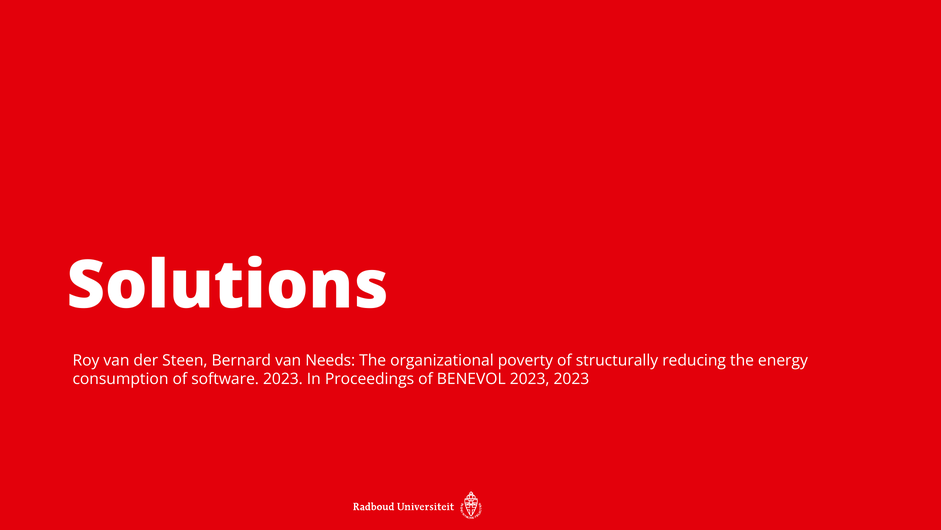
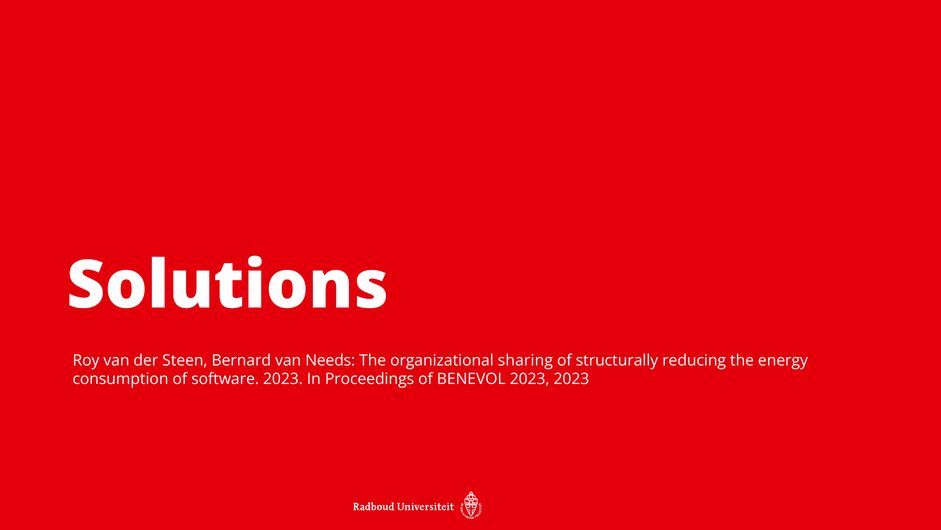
poverty: poverty -> sharing (525, 360)
